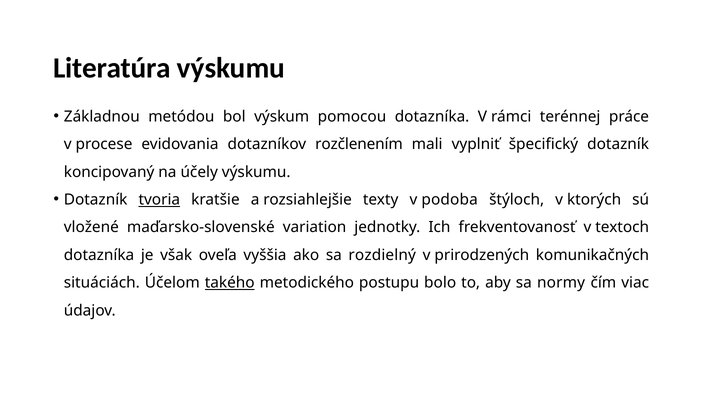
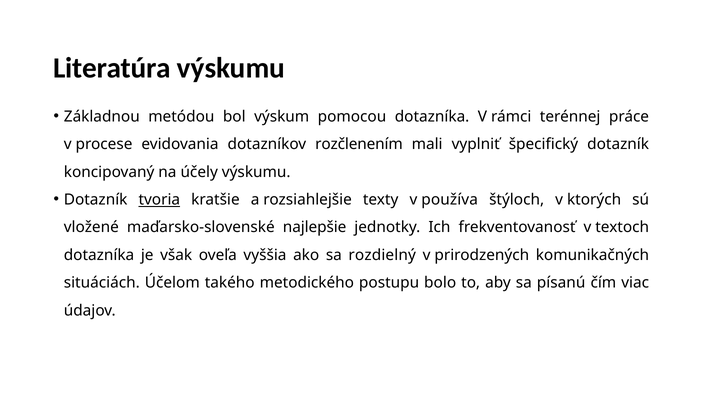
podoba: podoba -> používa (450, 199)
variation: variation -> najlepšie (315, 227)
takého underline: present -> none (230, 282)
normy: normy -> písanú (561, 282)
